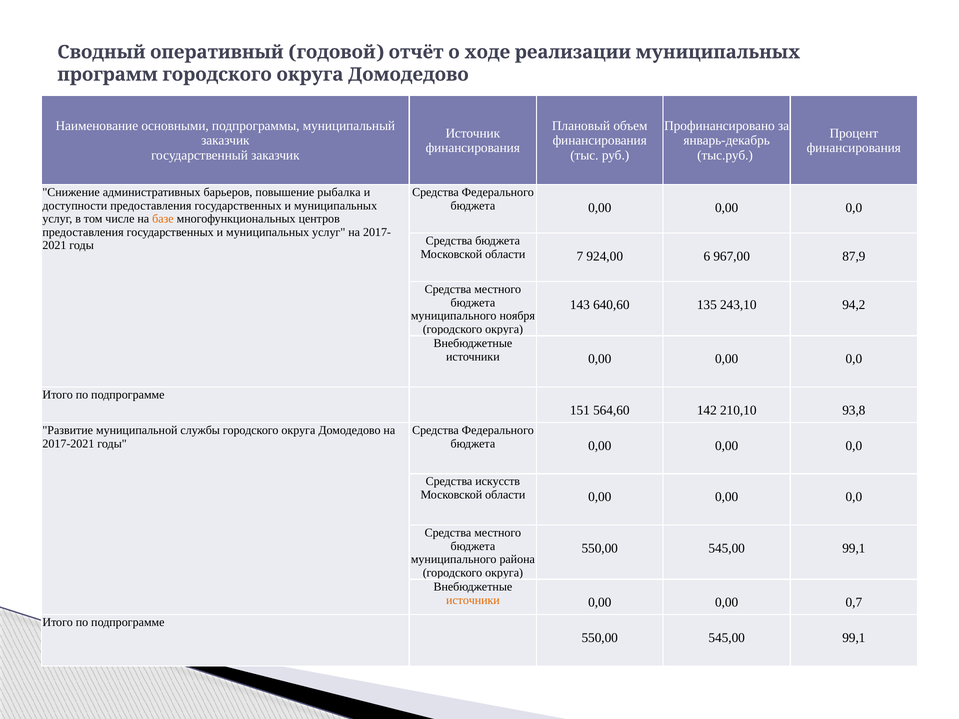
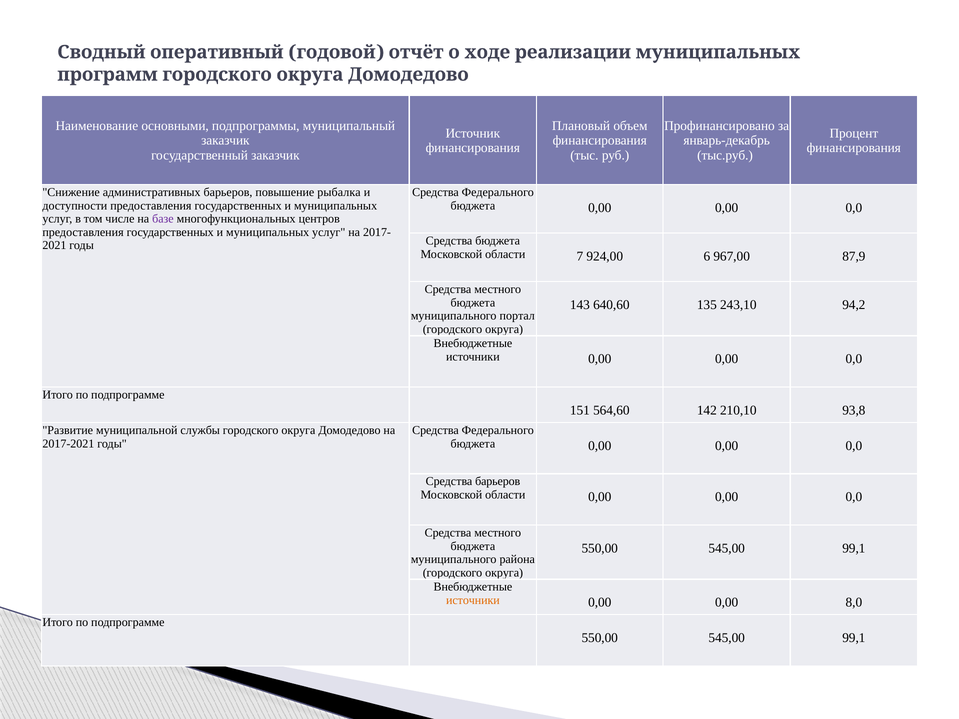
базе colour: orange -> purple (163, 219)
ноября: ноября -> портал (517, 316)
Средства искусств: искусств -> барьеров (498, 482)
0,7: 0,7 -> 8,0 (854, 602)
